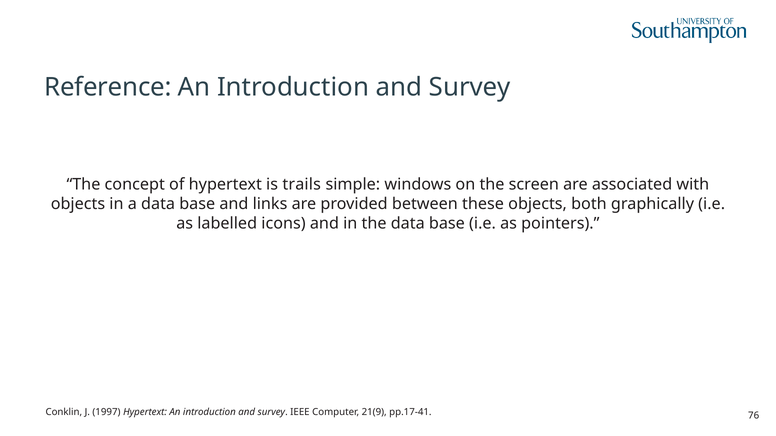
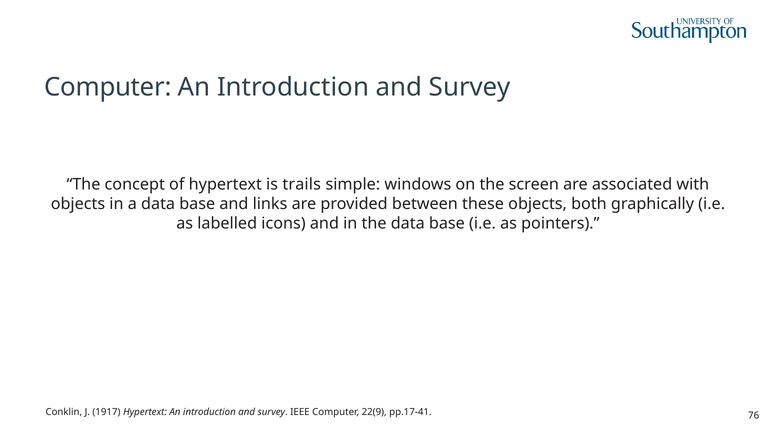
Reference: Reference -> Computer (108, 87)
1997: 1997 -> 1917 (106, 413)
21(9: 21(9 -> 22(9 (374, 413)
